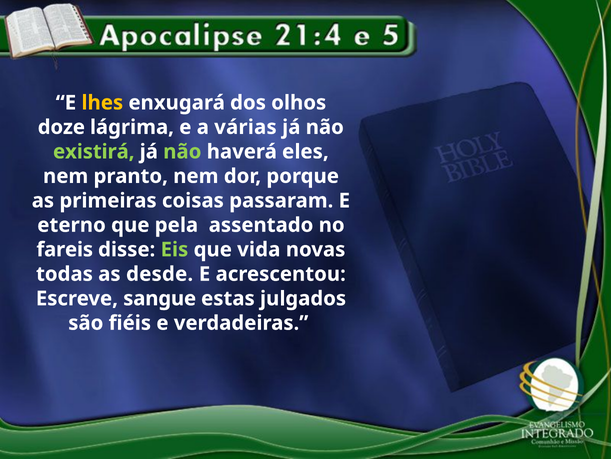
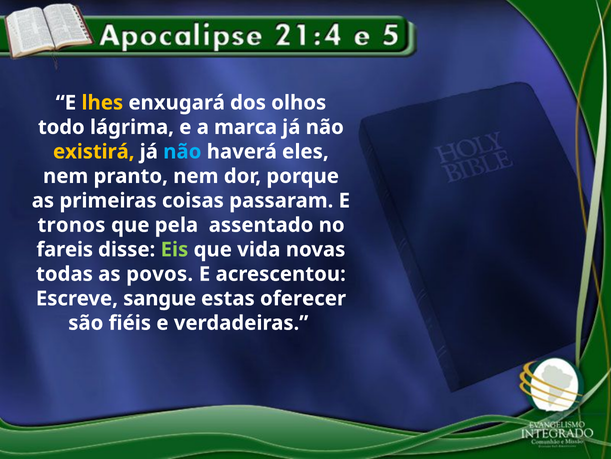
doze: doze -> todo (61, 127)
várias: várias -> marca (246, 127)
existirá colour: light green -> yellow (94, 151)
não colour: light green -> light blue (182, 151)
eterno: eterno -> tronos (71, 225)
desde: desde -> povos (160, 274)
julgados: julgados -> oferecer (303, 298)
